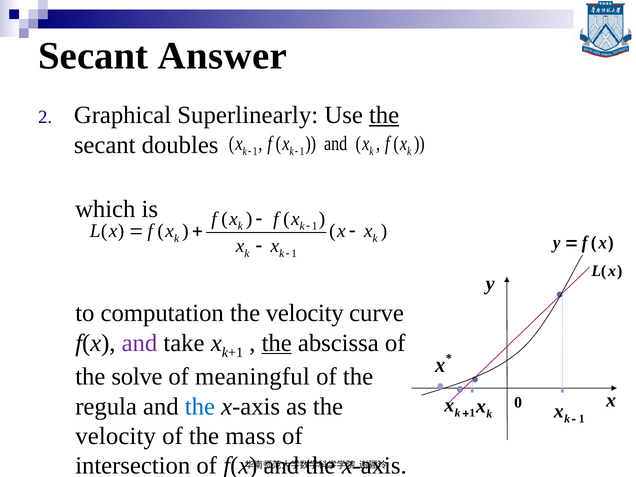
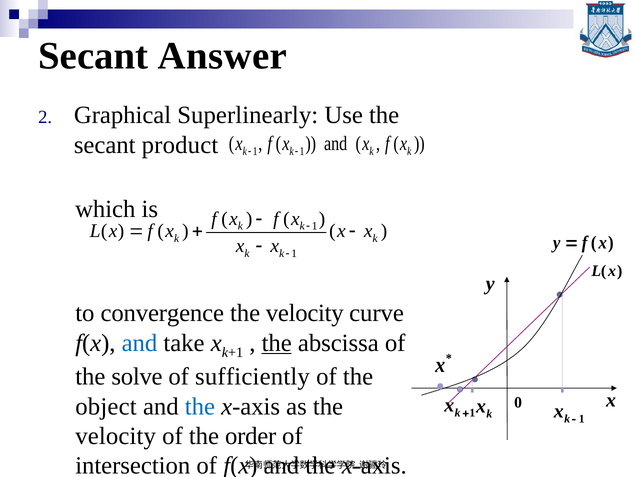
the underline: present -> none (384, 115)
doubles: doubles -> product (180, 145)
computation: computation -> convergence (162, 313)
and colour: purple -> blue (140, 343)
meaningful: meaningful -> sufficiently (252, 377)
regula: regula -> object (106, 406)
mass: mass -> order (251, 436)
